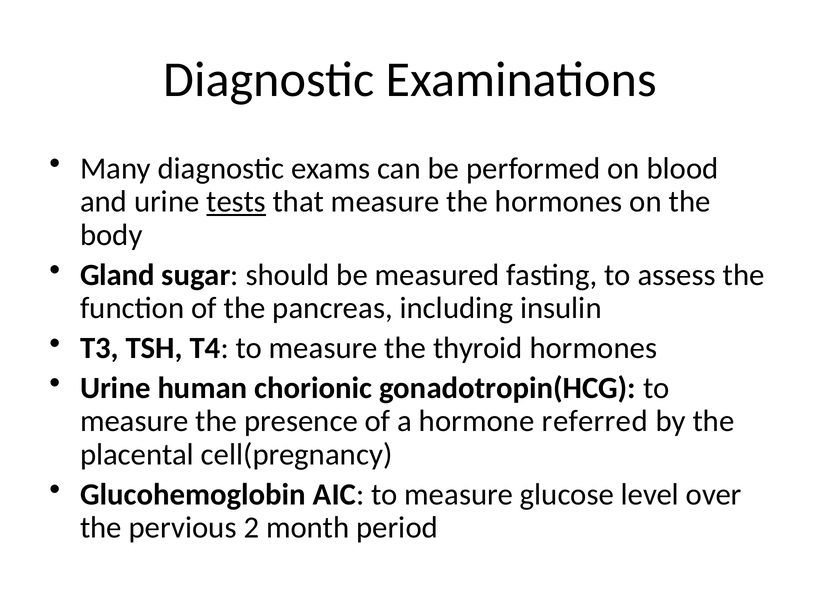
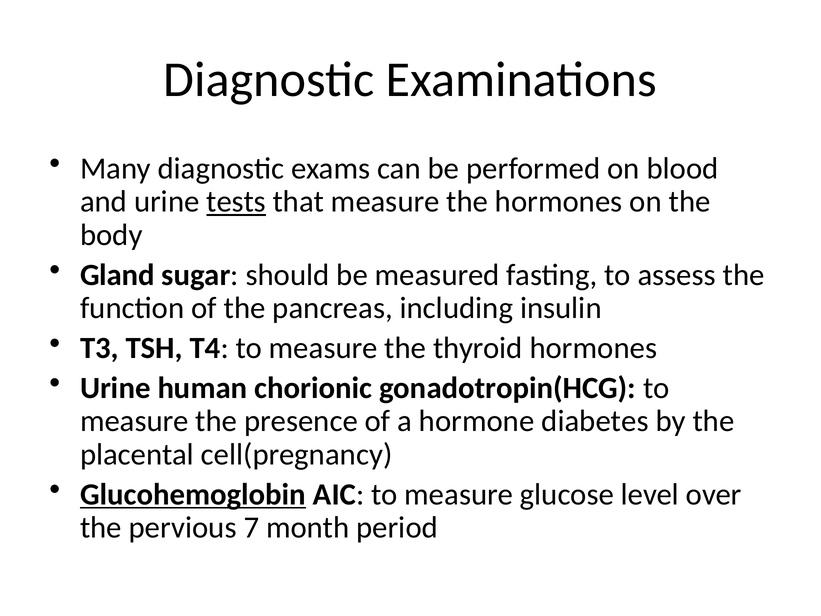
referred: referred -> diabetes (595, 421)
Glucohemoglobin underline: none -> present (193, 494)
2: 2 -> 7 (251, 528)
